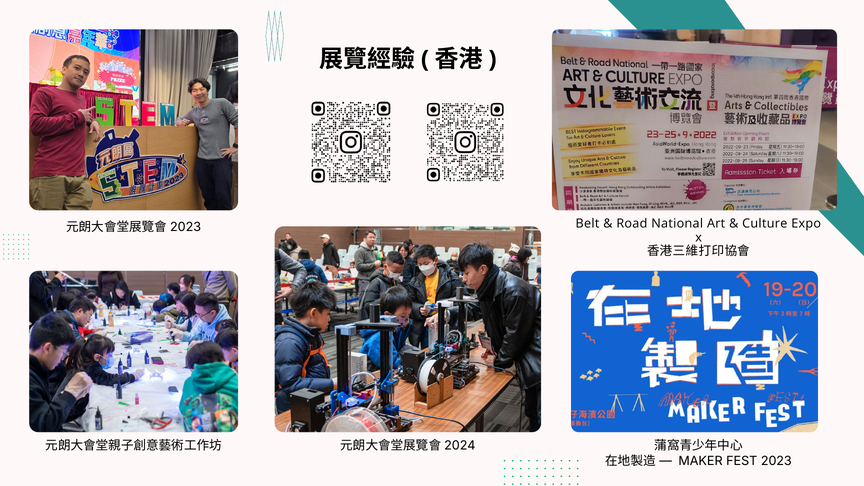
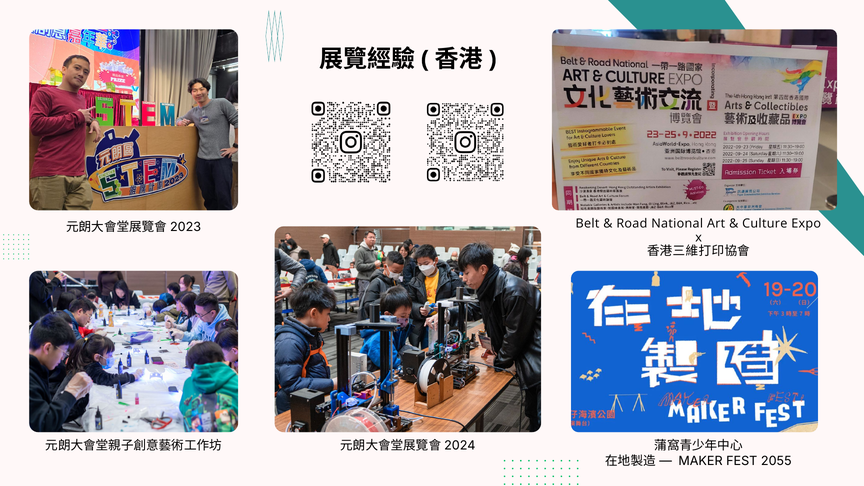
2023: 2023 -> 2055 (776, 461)
